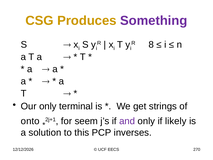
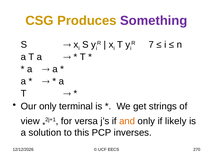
8: 8 -> 7 (151, 45)
onto: onto -> view (30, 121)
seem: seem -> versa (86, 121)
and colour: purple -> orange (127, 121)
